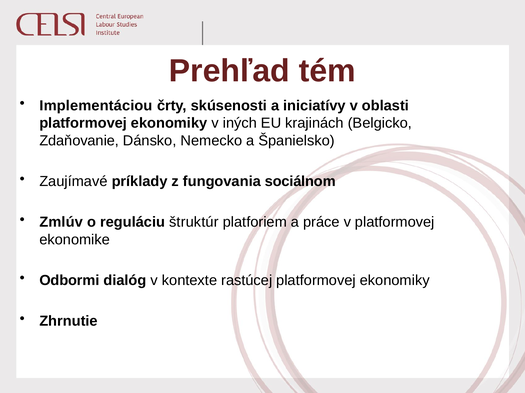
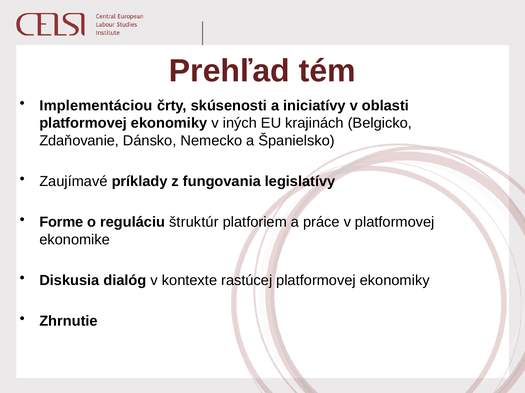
sociálnom: sociálnom -> legislatívy (300, 182)
Zmlúv: Zmlúv -> Forme (61, 223)
Odbormi: Odbormi -> Diskusia (69, 281)
